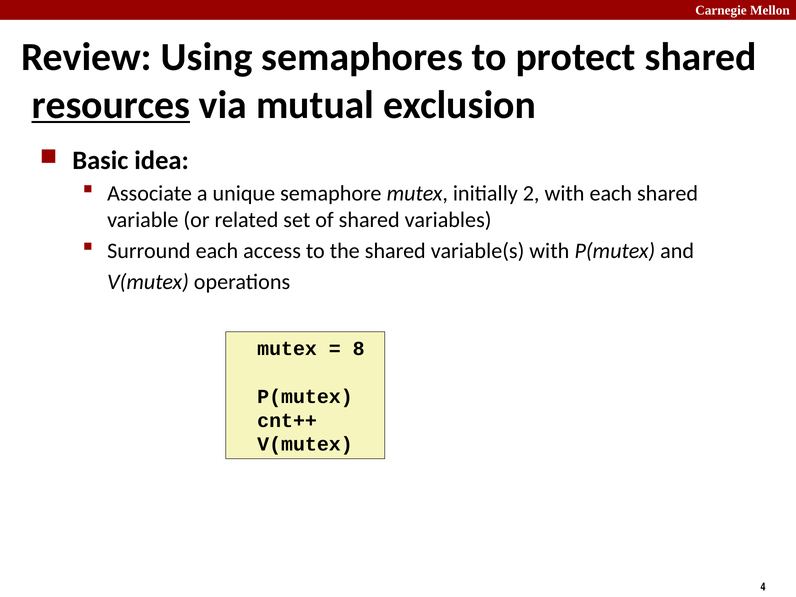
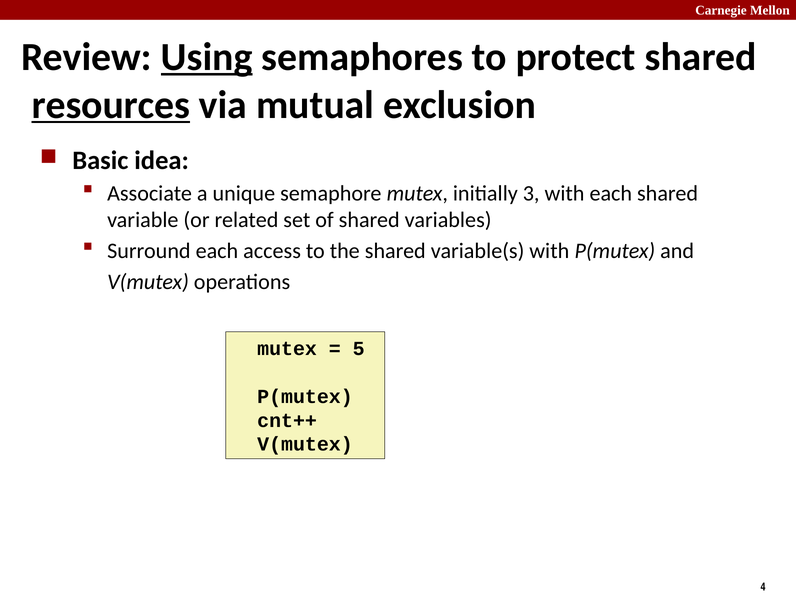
Using underline: none -> present (207, 57)
2: 2 -> 3 (531, 194)
8: 8 -> 5 (359, 349)
